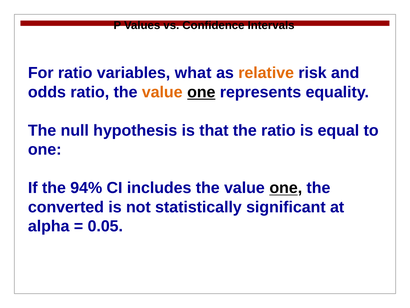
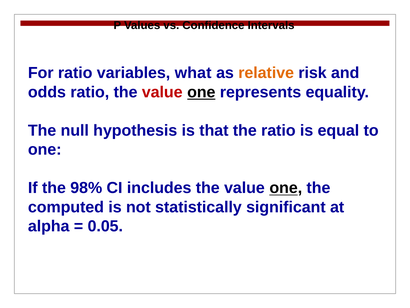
value colour: orange -> red (162, 92)
94%: 94% -> 98% (86, 188)
converted: converted -> computed (66, 207)
